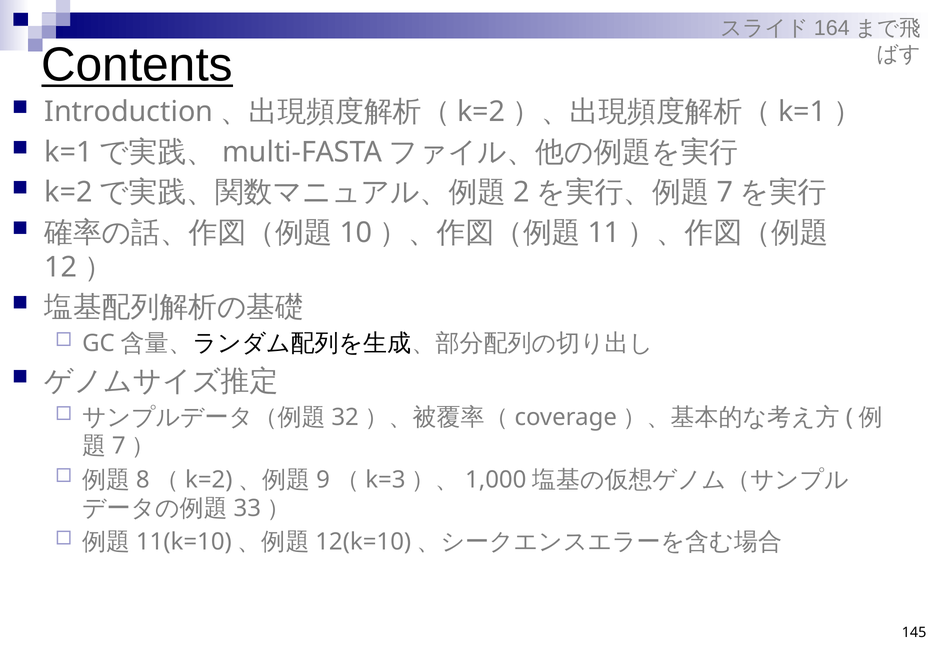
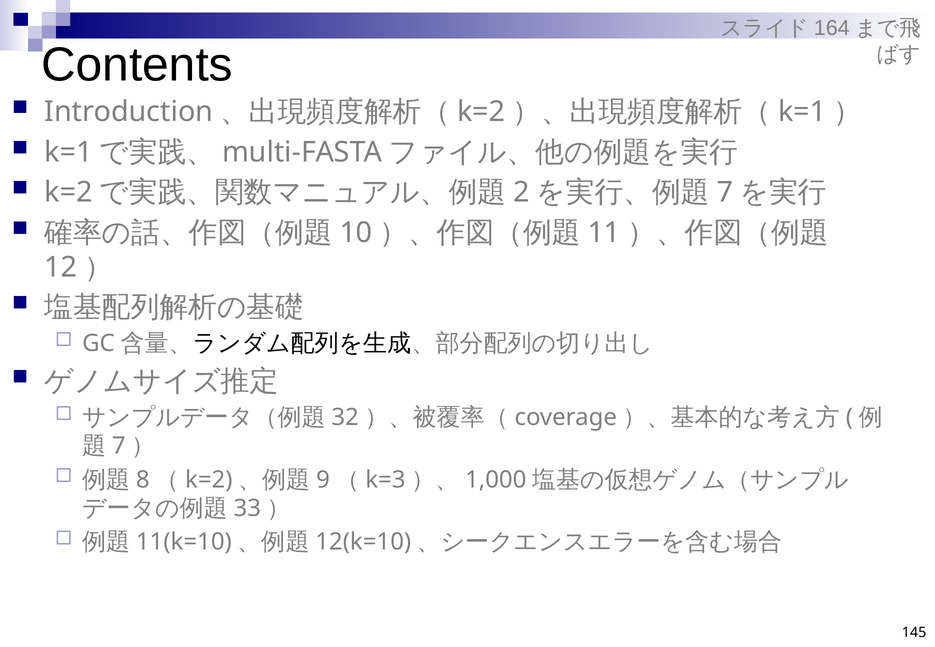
Contents underline: present -> none (137, 65)
